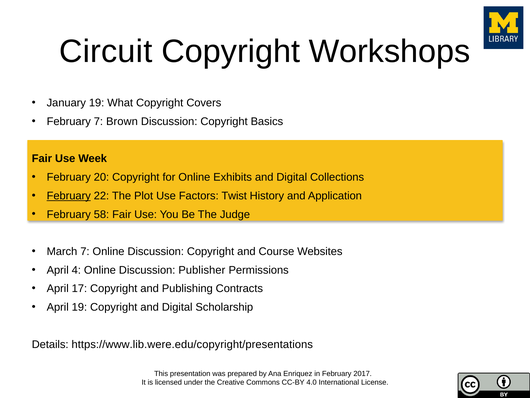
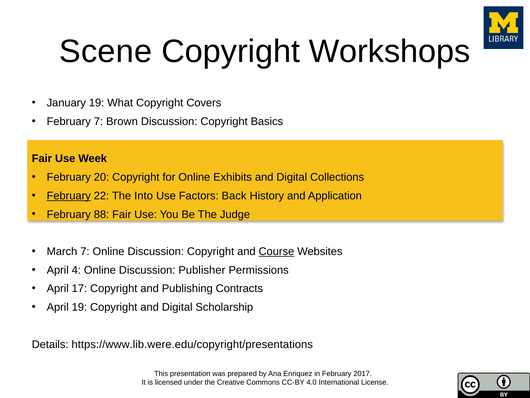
Circuit: Circuit -> Scene (106, 51)
Plot: Plot -> Into (144, 196)
Twist: Twist -> Back (234, 196)
58: 58 -> 88 (101, 214)
Course underline: none -> present (276, 251)
